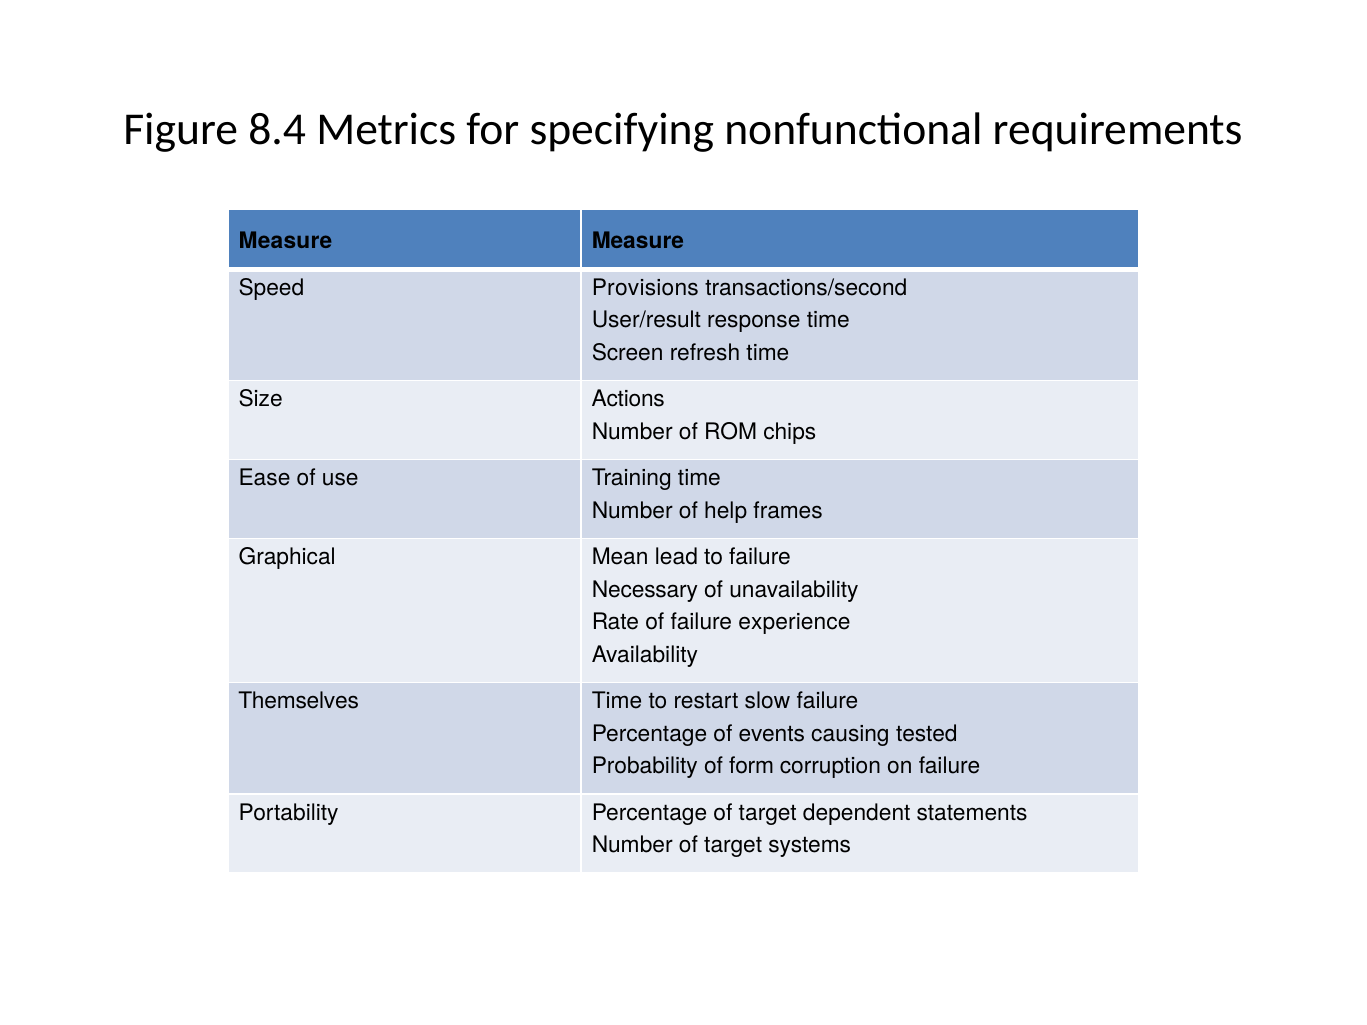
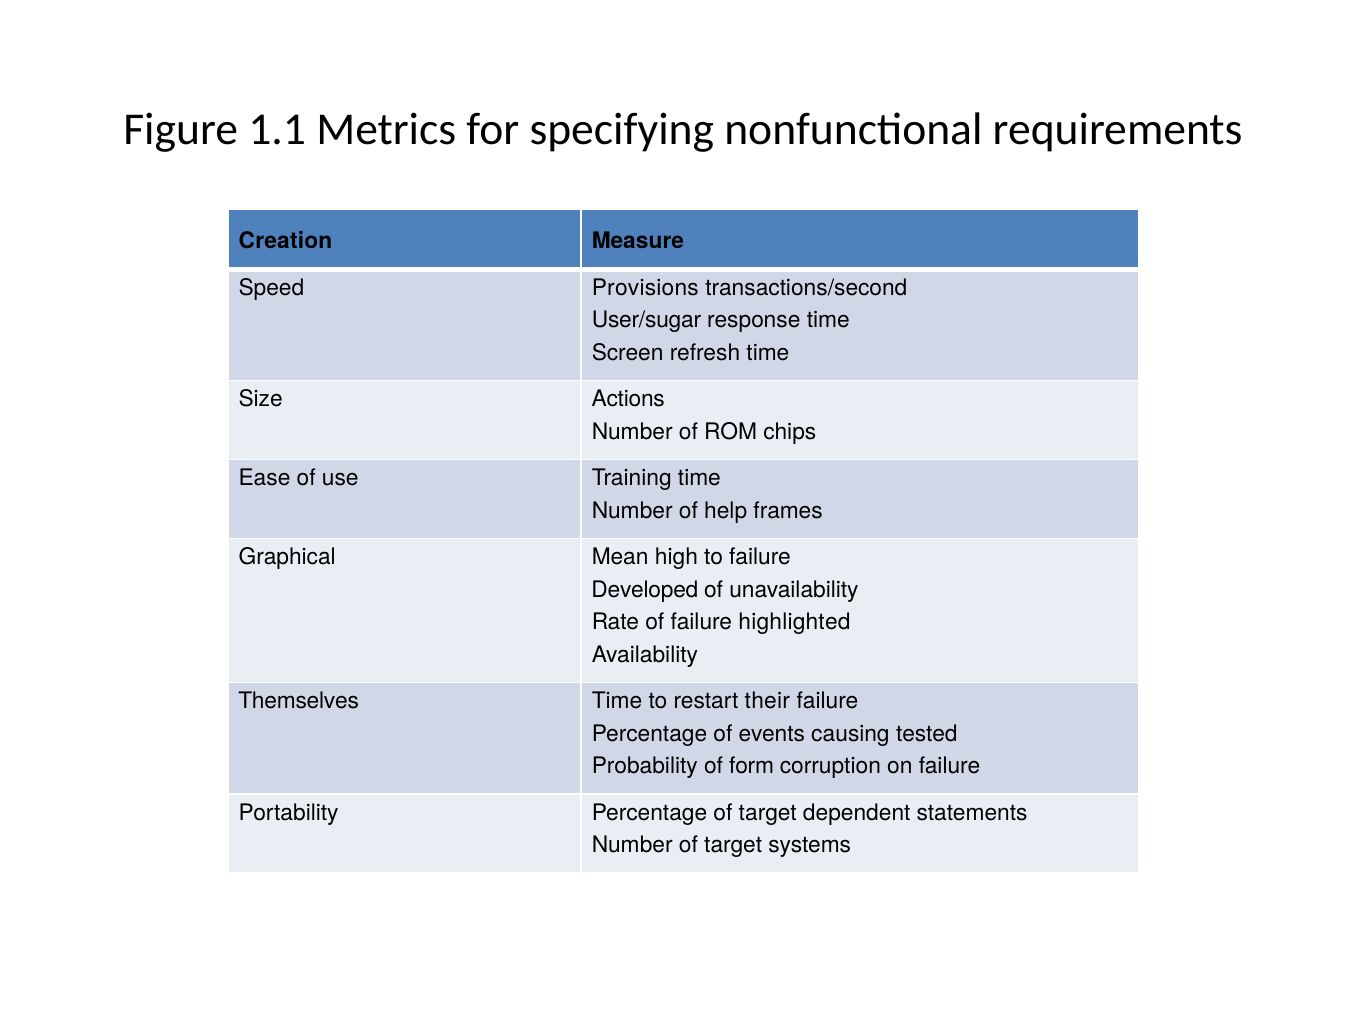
8.4: 8.4 -> 1.1 (277, 130)
Measure: Measure -> Creation (286, 241)
User/result: User/result -> User/sugar (646, 320)
lead: lead -> high (676, 557)
Necessary: Necessary -> Developed (645, 590)
experience: experience -> highlighted (794, 622)
slow: slow -> their (767, 701)
